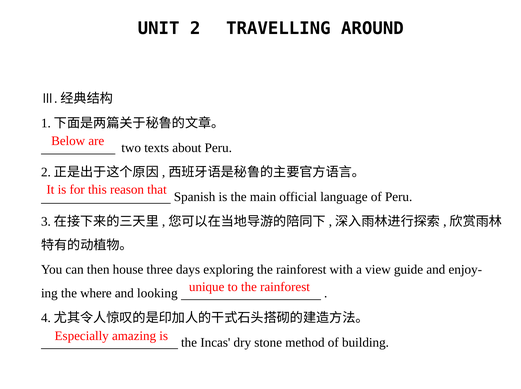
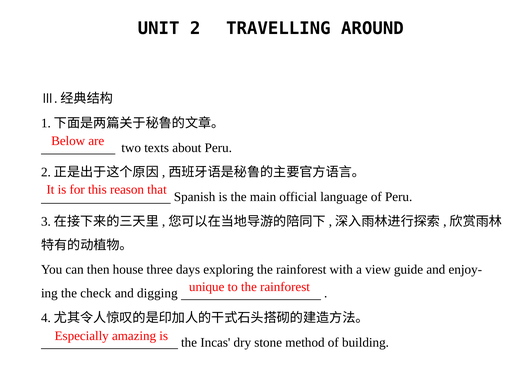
where: where -> check (96, 294)
looking: looking -> digging (157, 294)
